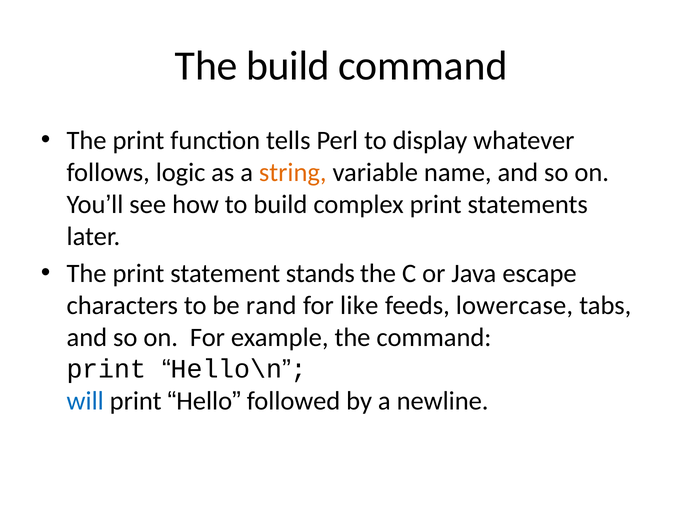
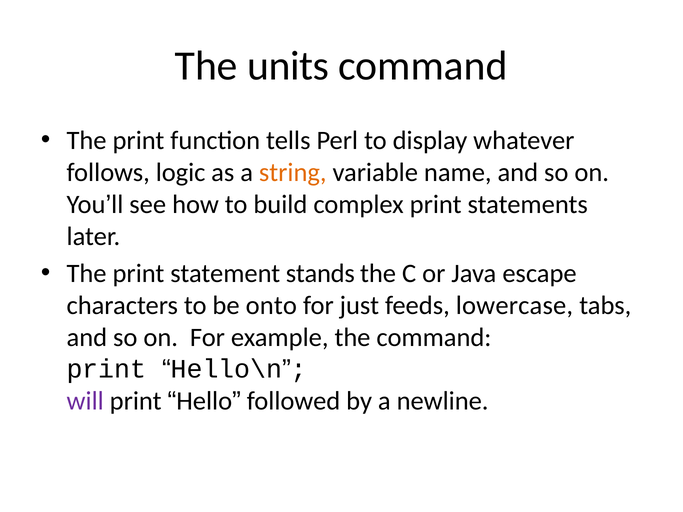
The build: build -> units (288, 66)
rand: rand -> onto (271, 306)
like: like -> just (359, 306)
will colour: blue -> purple (85, 401)
